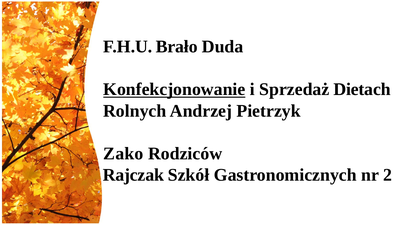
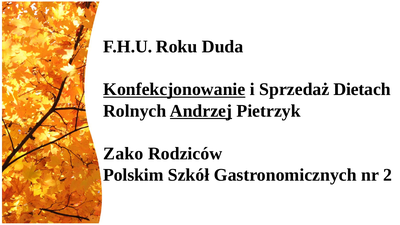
Brało: Brało -> Roku (177, 47)
Andrzej underline: none -> present (201, 111)
Rajczak: Rajczak -> Polskim (133, 175)
